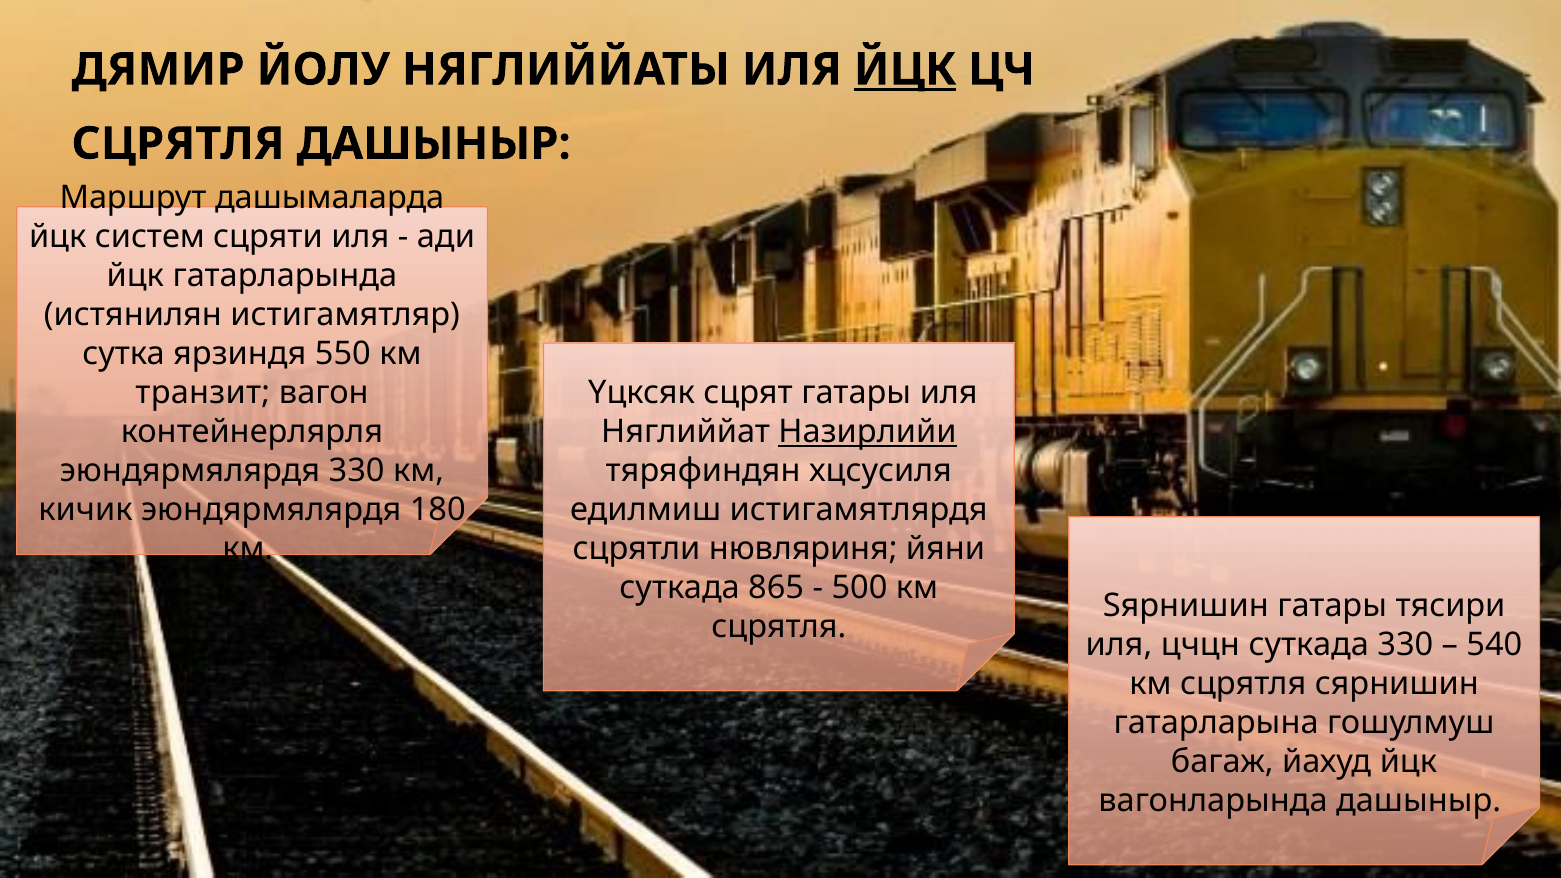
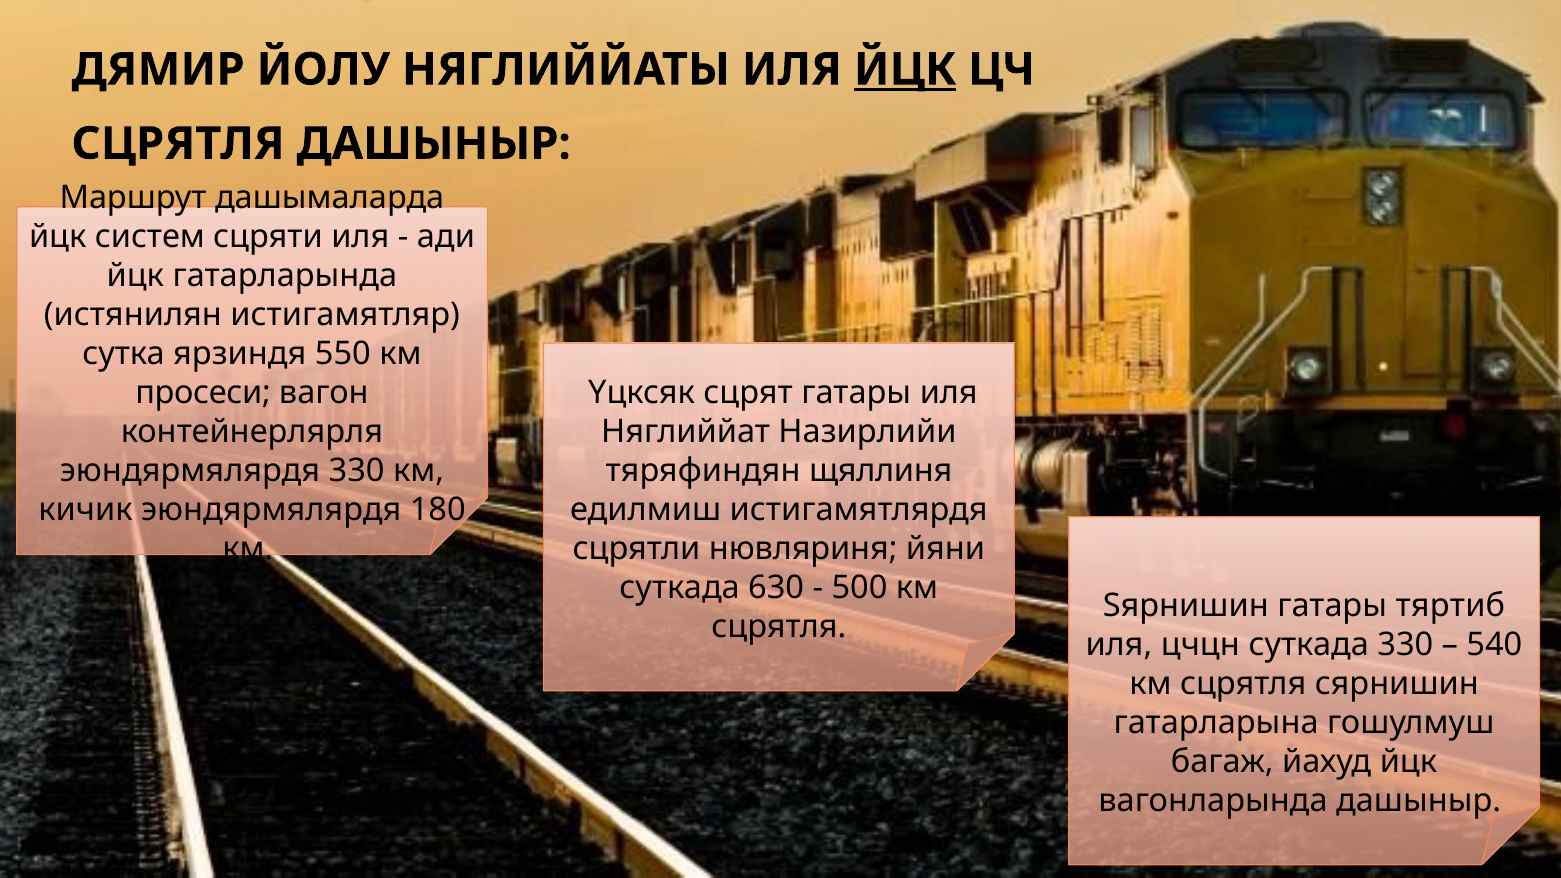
транзит: транзит -> просеси (203, 393)
Назирлийи underline: present -> none (868, 432)
хцсусиля: хцсусиля -> щяллиня (881, 471)
865: 865 -> 630 (776, 588)
тясири: тясири -> тяртиб (1450, 606)
